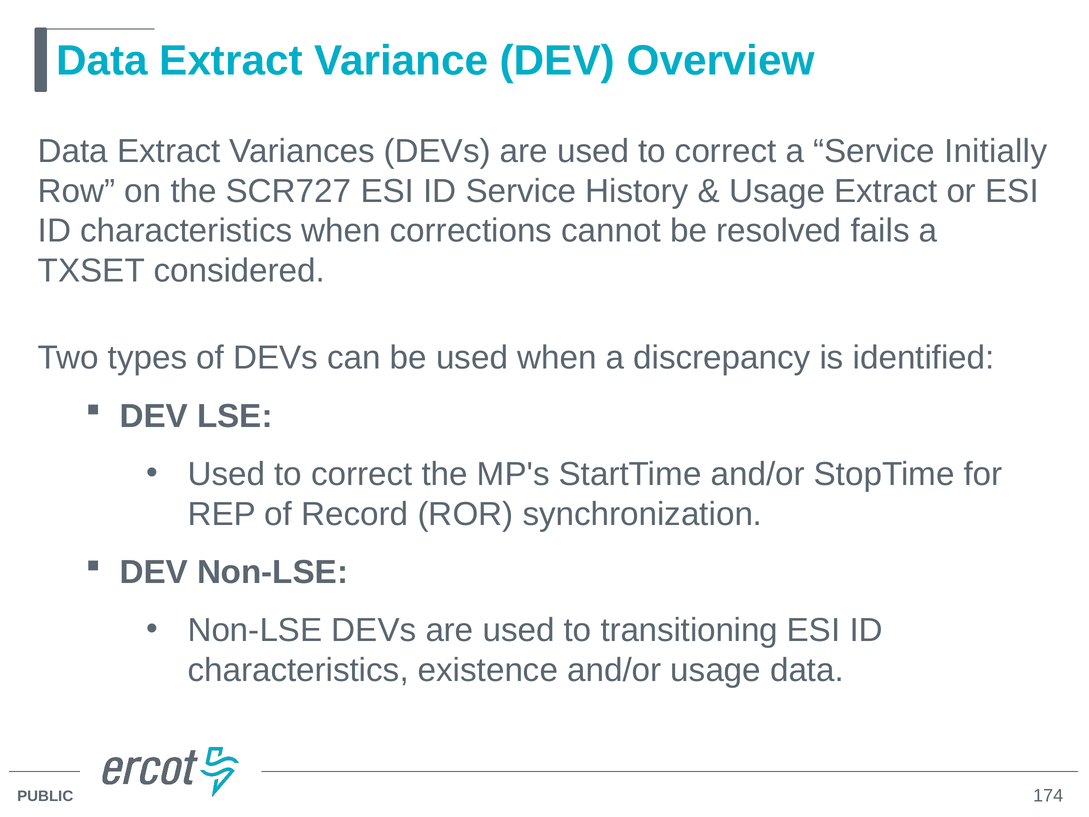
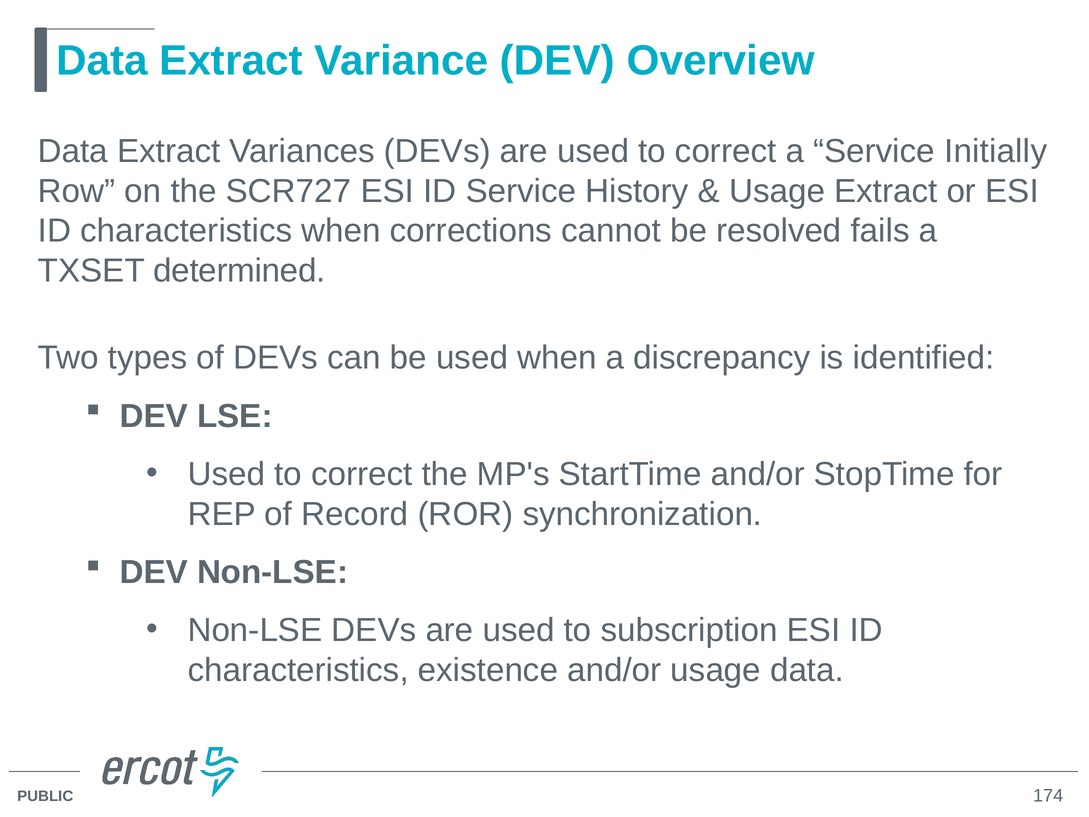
considered: considered -> determined (239, 271)
transitioning: transitioning -> subscription (689, 630)
